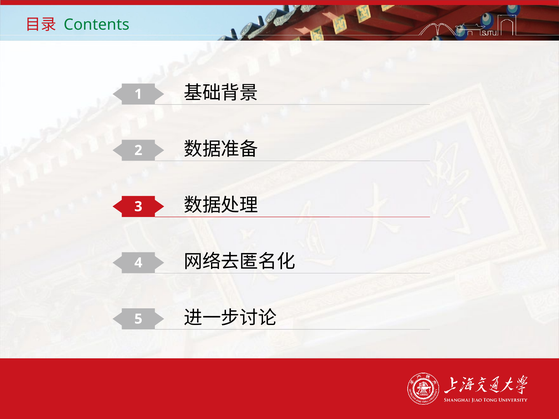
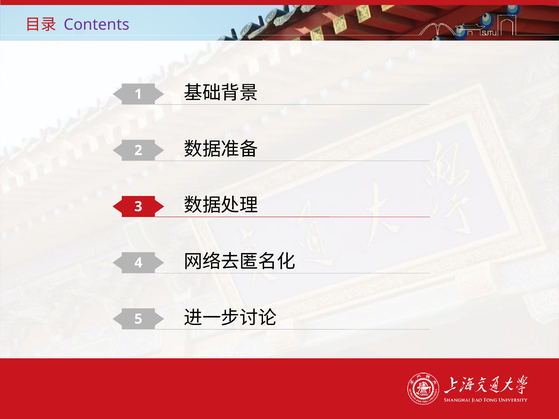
Contents colour: green -> purple (97, 25)
